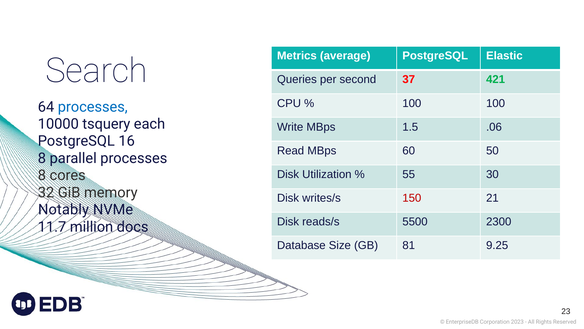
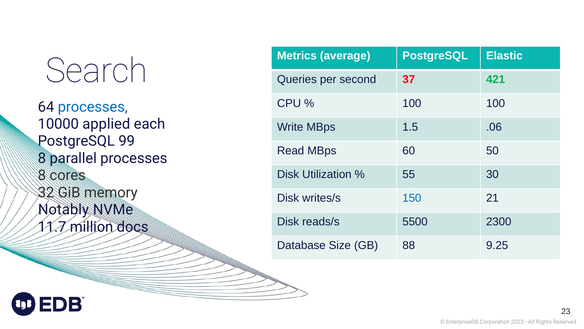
tsquery: tsquery -> applied (106, 124)
16: 16 -> 99 (127, 141)
150 colour: red -> blue (412, 198)
81: 81 -> 88 (409, 245)
